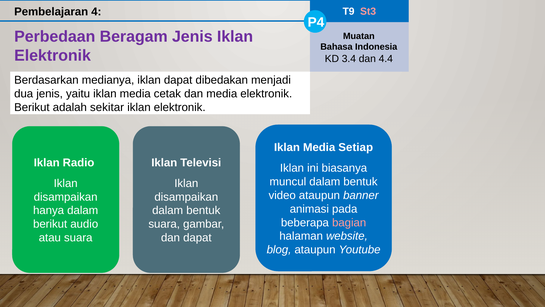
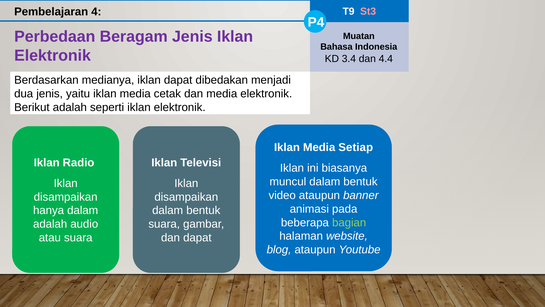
sekitar: sekitar -> seperti (107, 107)
bagian colour: pink -> light green (349, 222)
berikut: berikut -> adalah (50, 224)
